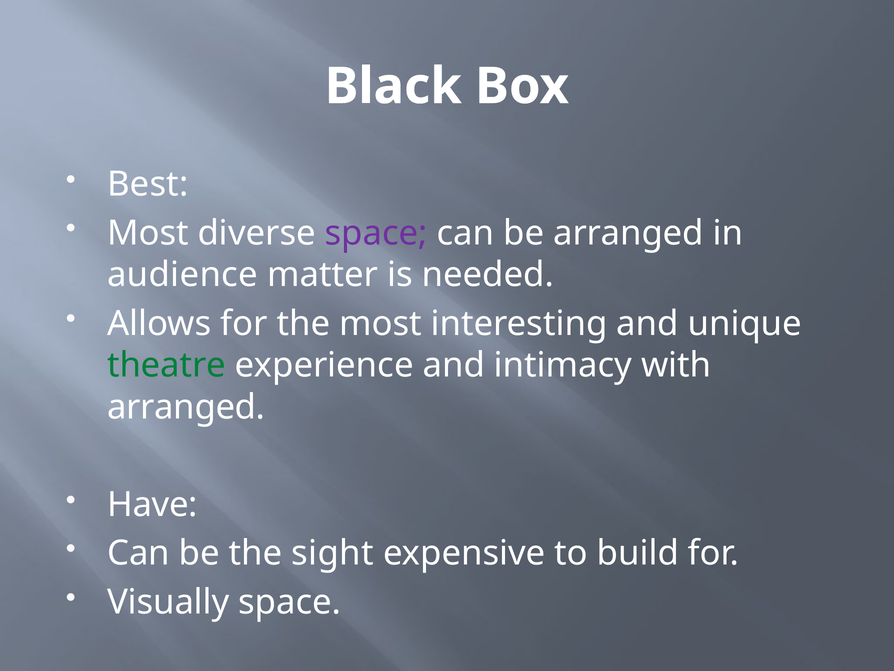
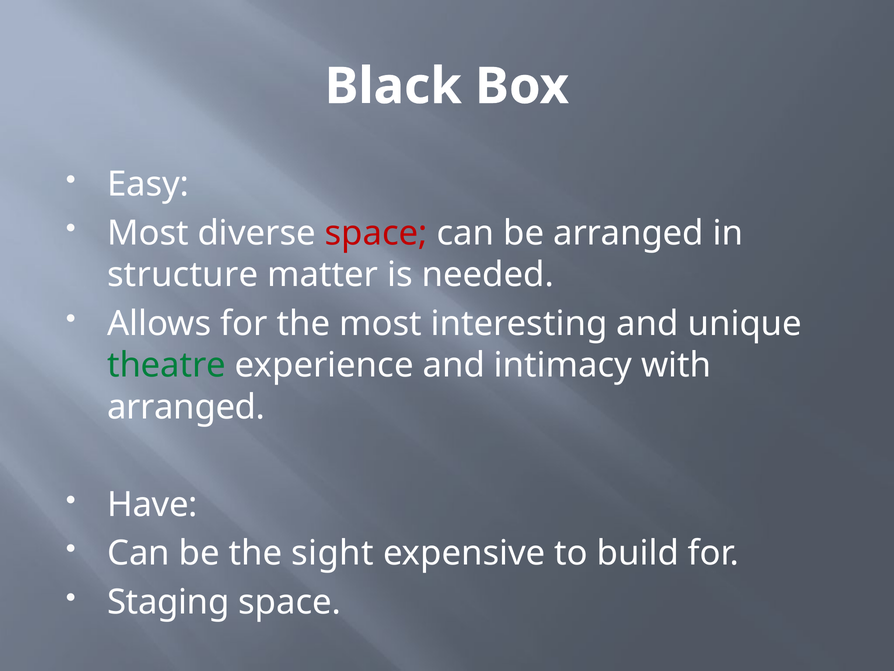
Best: Best -> Easy (148, 184)
space colour: purple -> red (376, 233)
audience: audience -> structure (183, 275)
Visually: Visually -> Staging (168, 602)
